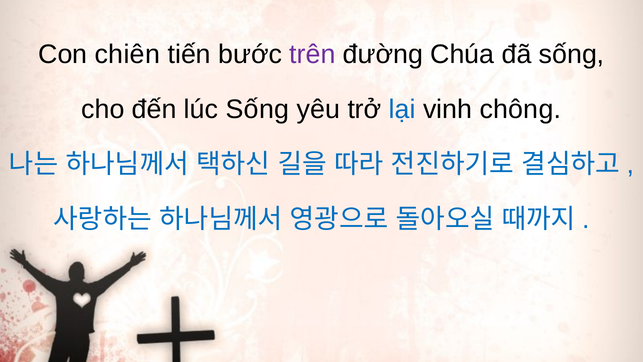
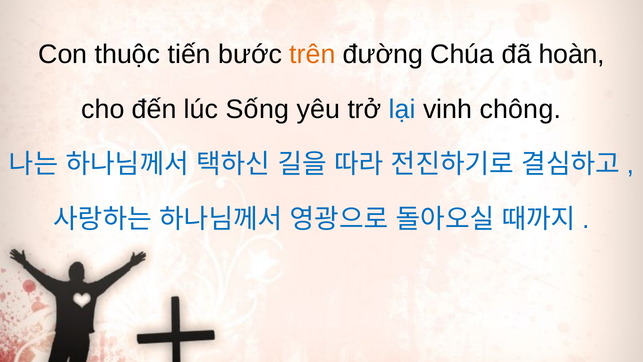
chiên: chiên -> thuộc (127, 54)
trên colour: purple -> orange (312, 54)
đã sống: sống -> hoàn (572, 54)
